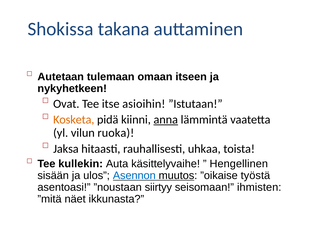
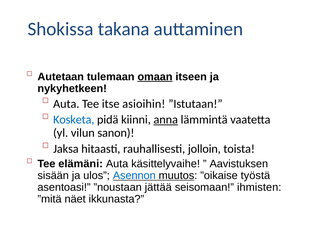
omaan underline: none -> present (155, 77)
Ovat: Ovat -> Auta (66, 104)
Kosketa colour: orange -> blue (74, 120)
ruoka: ruoka -> sanon (116, 133)
uhkaa: uhkaa -> jolloin (204, 149)
kullekin: kullekin -> elämäni (81, 164)
Hengellinen: Hengellinen -> Aavistuksen (239, 164)
siirtyy: siirtyy -> jättää (158, 187)
